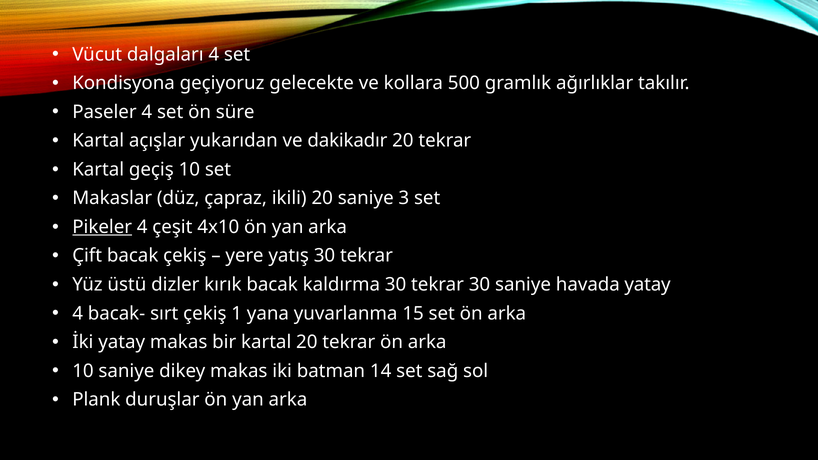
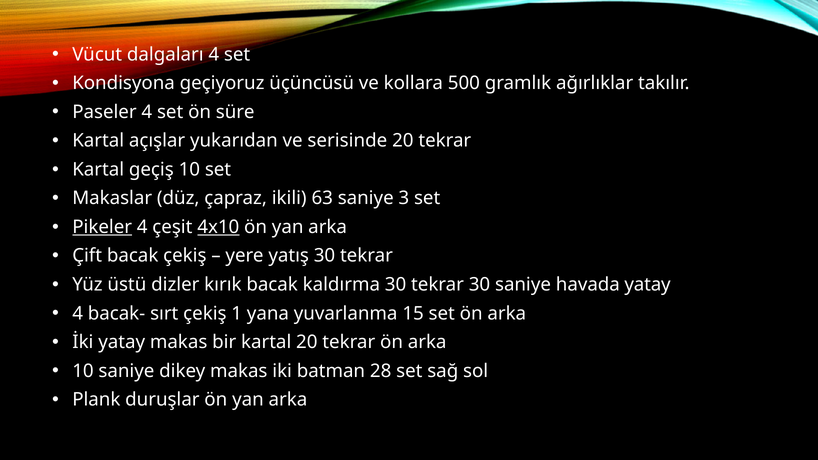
gelecekte: gelecekte -> üçüncüsü (312, 83)
dakikadır: dakikadır -> serisinde (347, 141)
ikili 20: 20 -> 63 (322, 198)
4x10 underline: none -> present (218, 227)
14: 14 -> 28 (381, 371)
